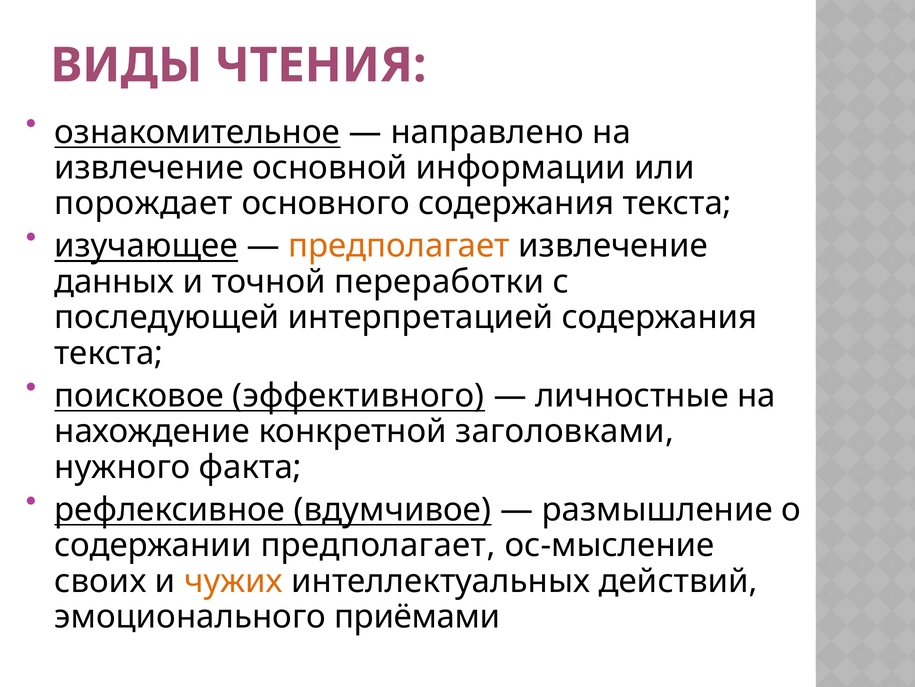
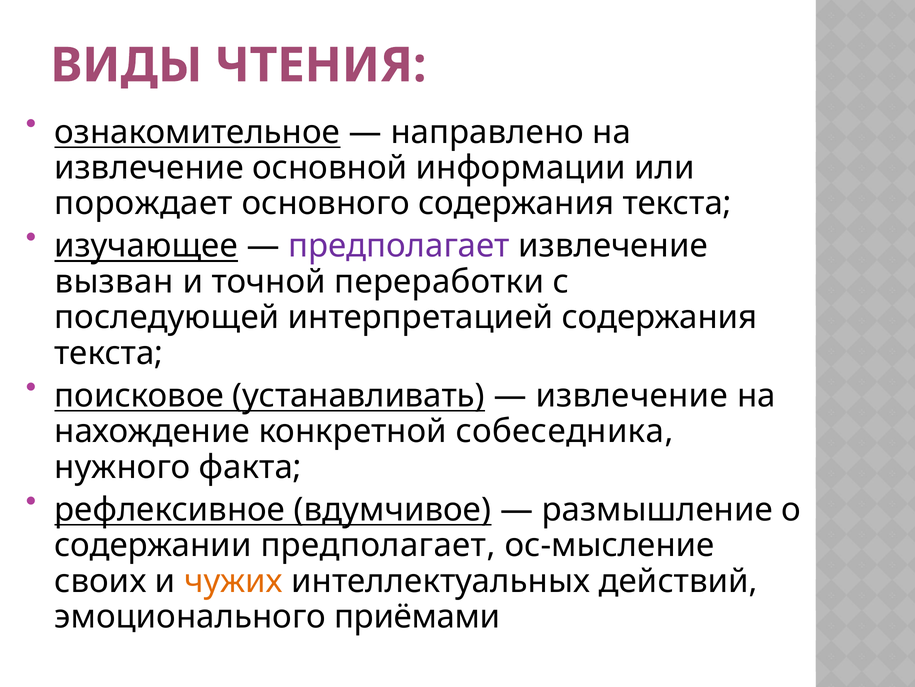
предполагает colour: orange -> purple (399, 246)
данных: данных -> вызван (114, 281)
эффективного: эффективного -> устанавливать (359, 395)
личностные: личностные -> извлечение (632, 395)
заголовками: заголовками -> собеседника (565, 431)
